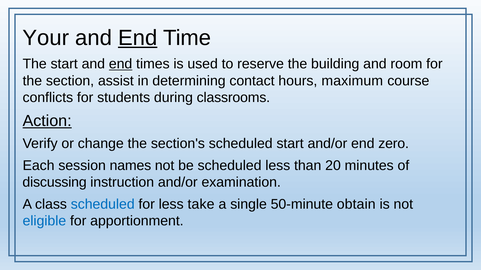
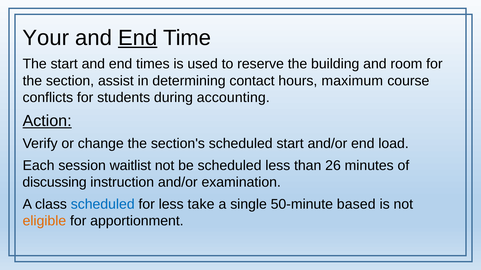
end underline: present -> none (121, 64)
classrooms: classrooms -> accounting (233, 98)
zero: zero -> load (394, 144)
names: names -> waitlist (130, 166)
20: 20 -> 26 (333, 166)
obtain: obtain -> based (356, 204)
eligible colour: blue -> orange (44, 221)
